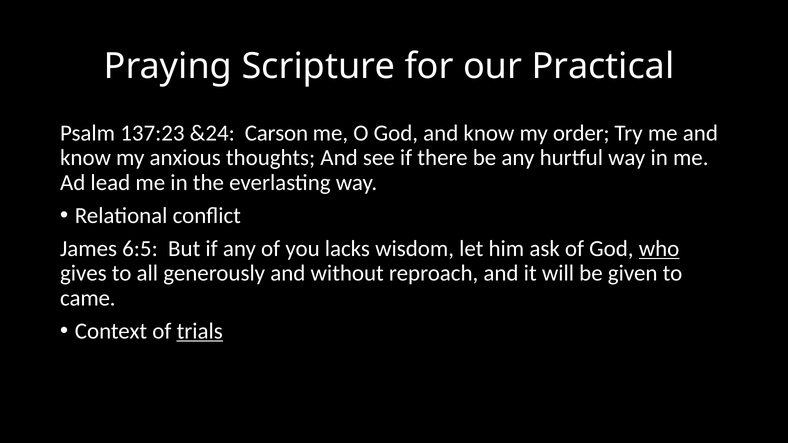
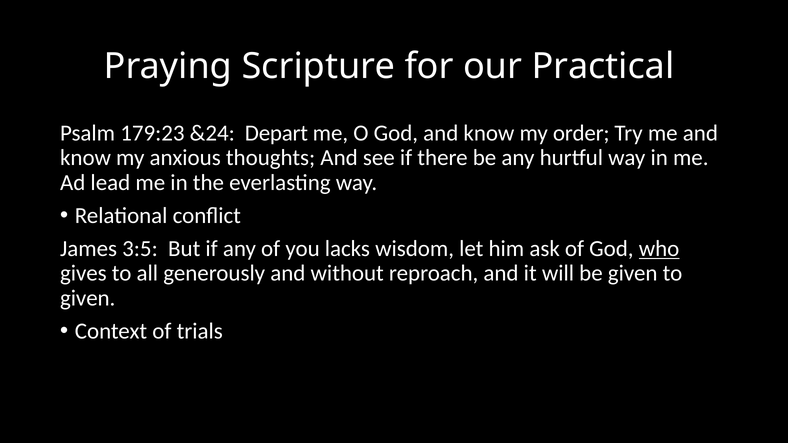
137:23: 137:23 -> 179:23 (152, 133)
Carson: Carson -> Depart (276, 133)
6:5: 6:5 -> 3:5 (140, 249)
came: came -> given (88, 298)
trials underline: present -> none (200, 331)
